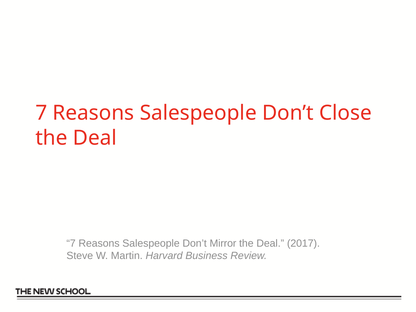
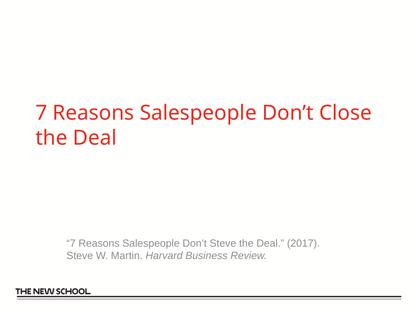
Don’t Mirror: Mirror -> Steve (223, 243)
